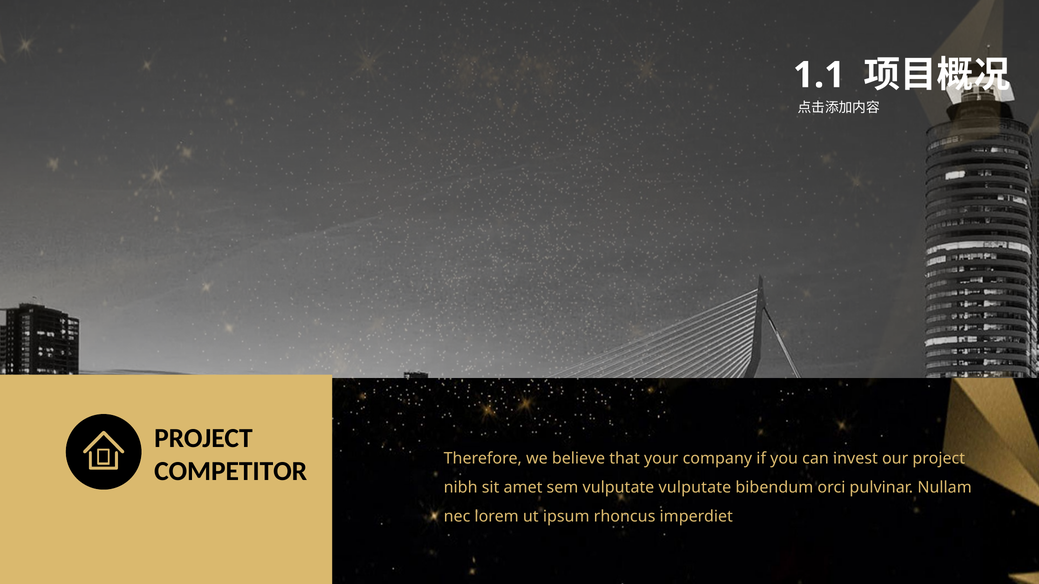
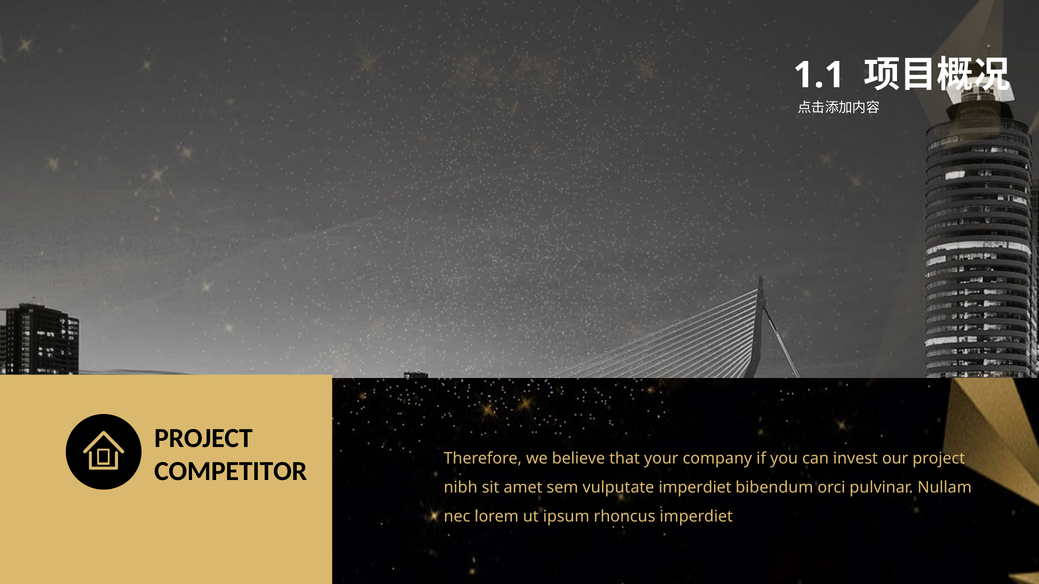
vulputate vulputate: vulputate -> imperdiet (695, 488)
